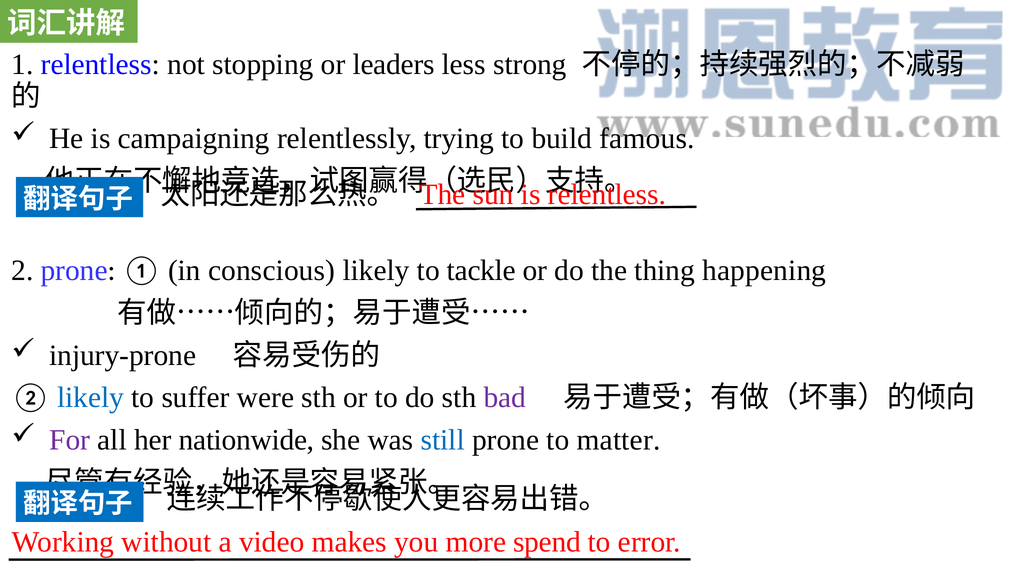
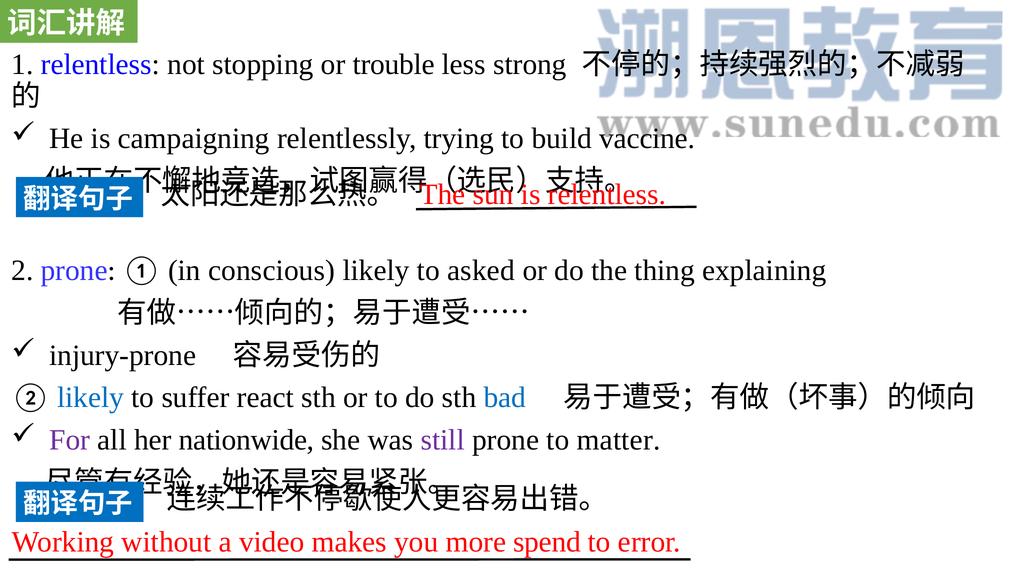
leaders: leaders -> trouble (394, 64)
famous: famous -> vaccine (647, 139)
tackle: tackle -> asked (481, 270)
happening: happening -> explaining (764, 270)
were: were -> react (266, 398)
bad colour: purple -> blue (505, 398)
still colour: blue -> purple (443, 440)
